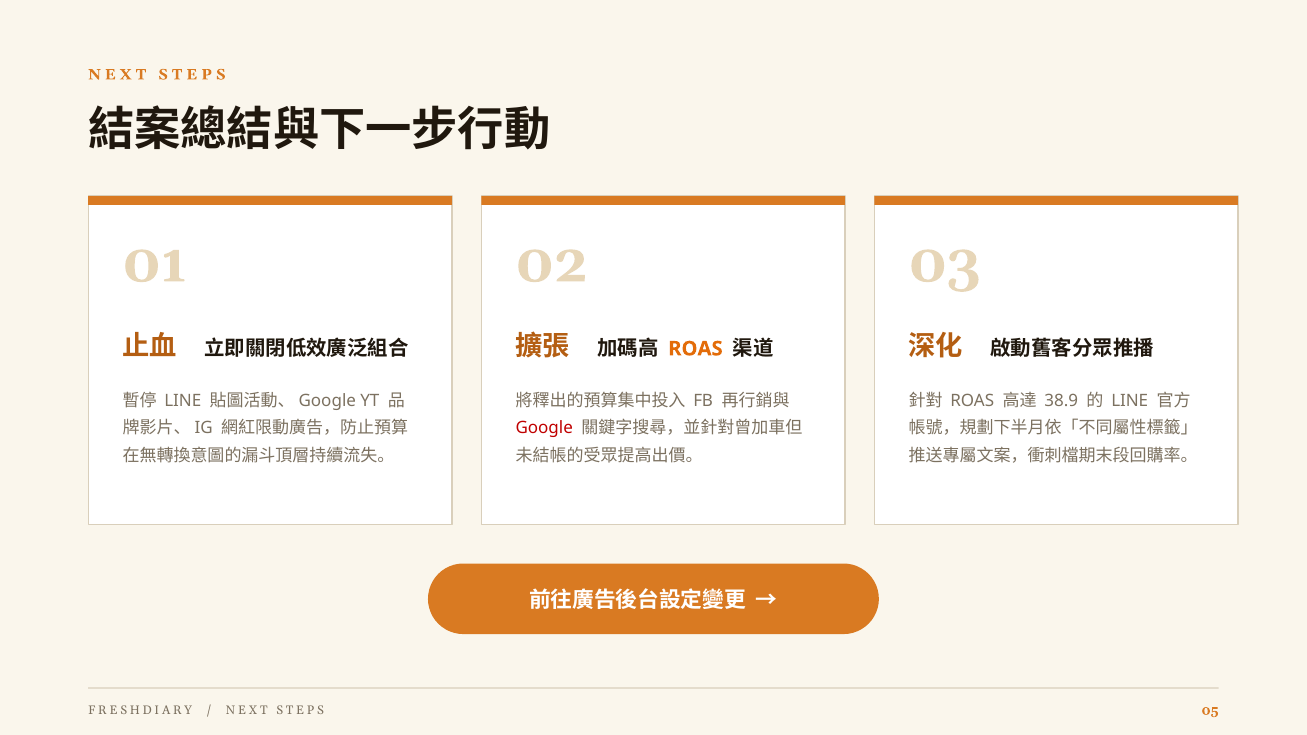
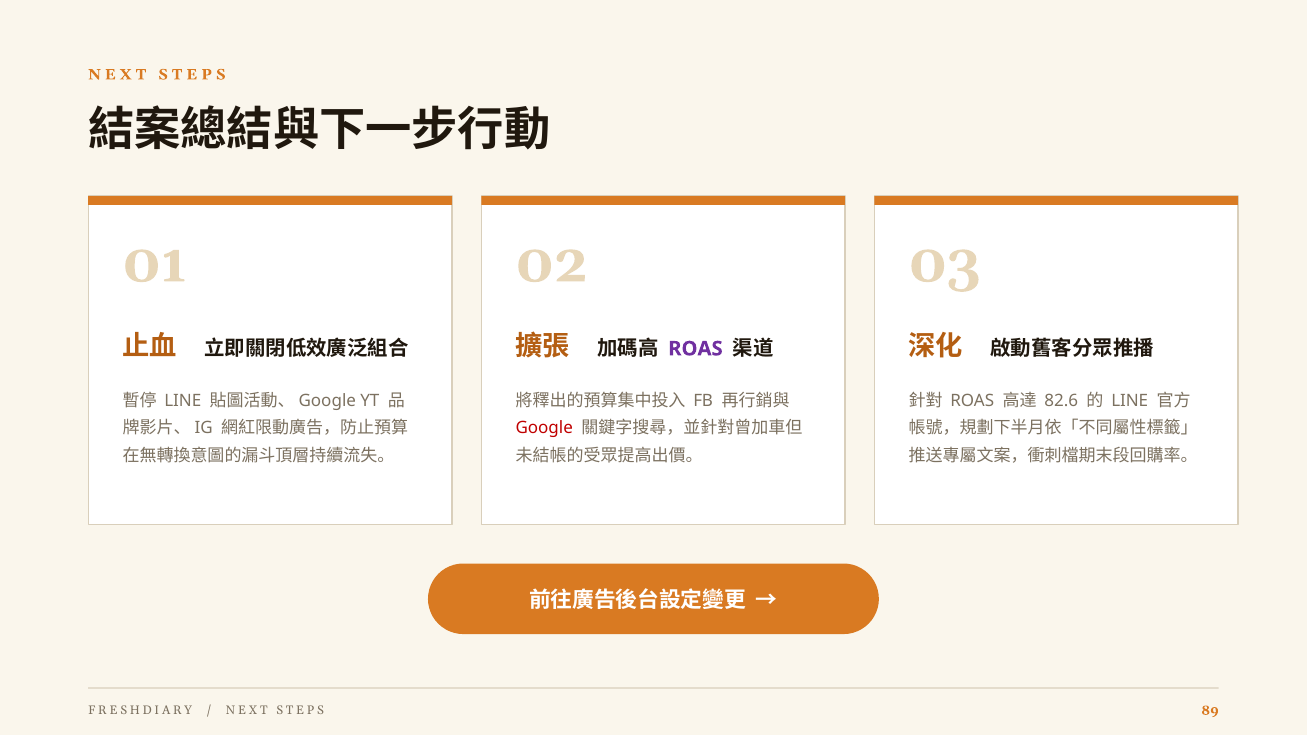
ROAS colour: orange -> purple (695, 349)
38.9: 38.9 -> 82.6 (1061, 401)
05: 05 -> 89 (1210, 711)
